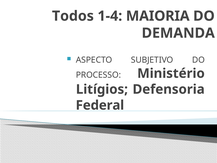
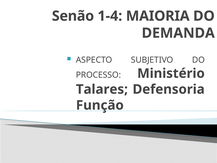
Todos: Todos -> Senão (73, 16)
Litígios: Litígios -> Talares (102, 89)
Federal: Federal -> Função (100, 105)
